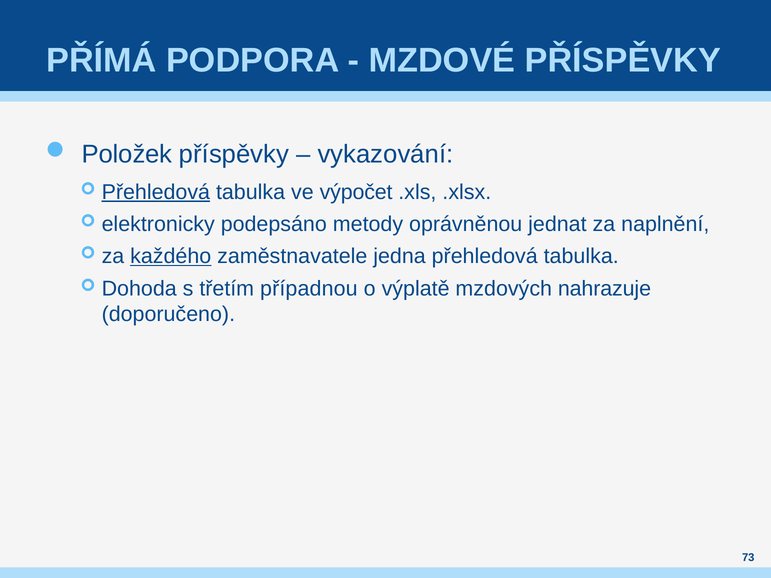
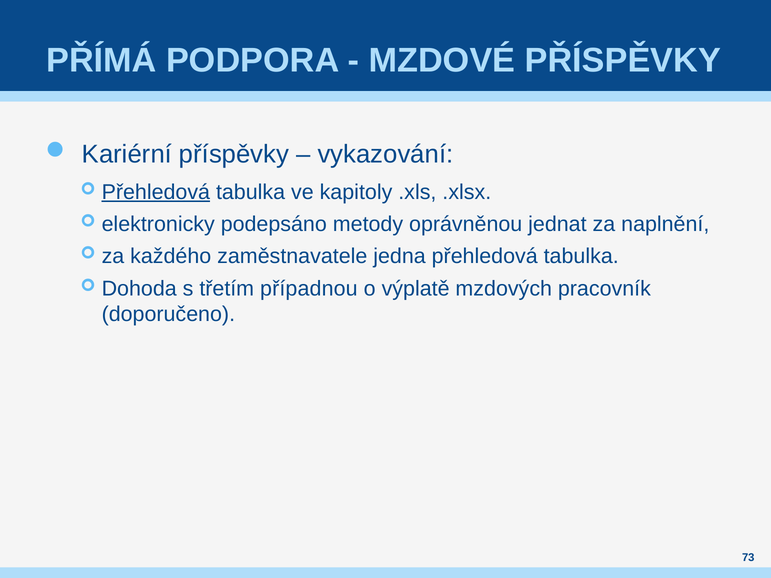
Položek: Položek -> Kariérní (127, 155)
výpočet: výpočet -> kapitoly (356, 192)
každého underline: present -> none (171, 256)
nahrazuje: nahrazuje -> pracovník (604, 289)
